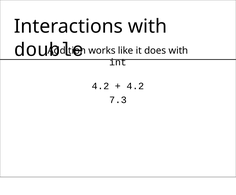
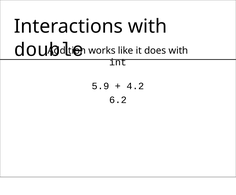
4.2: 4.2 -> 5.9 (100, 86)
7.3: 7.3 -> 6.2 (118, 100)
